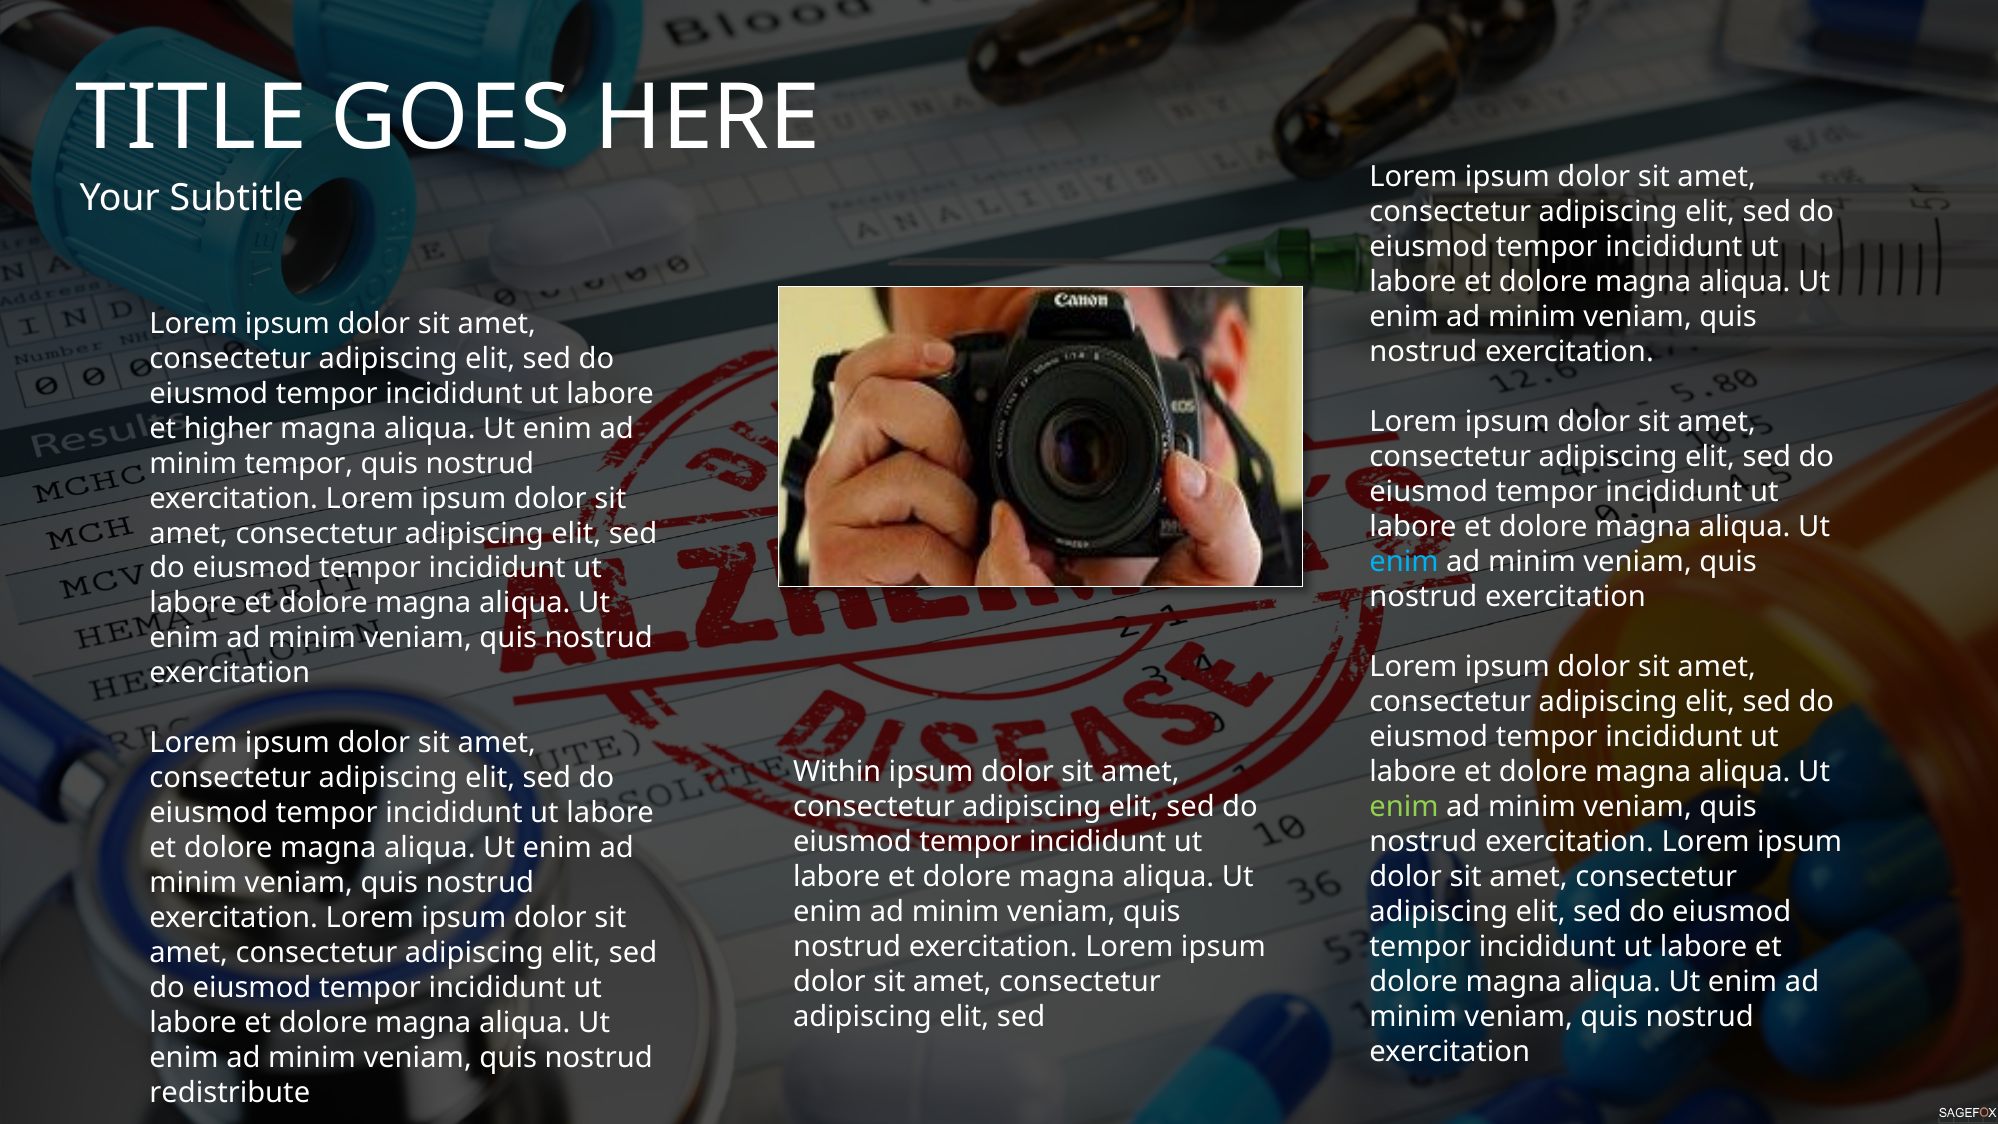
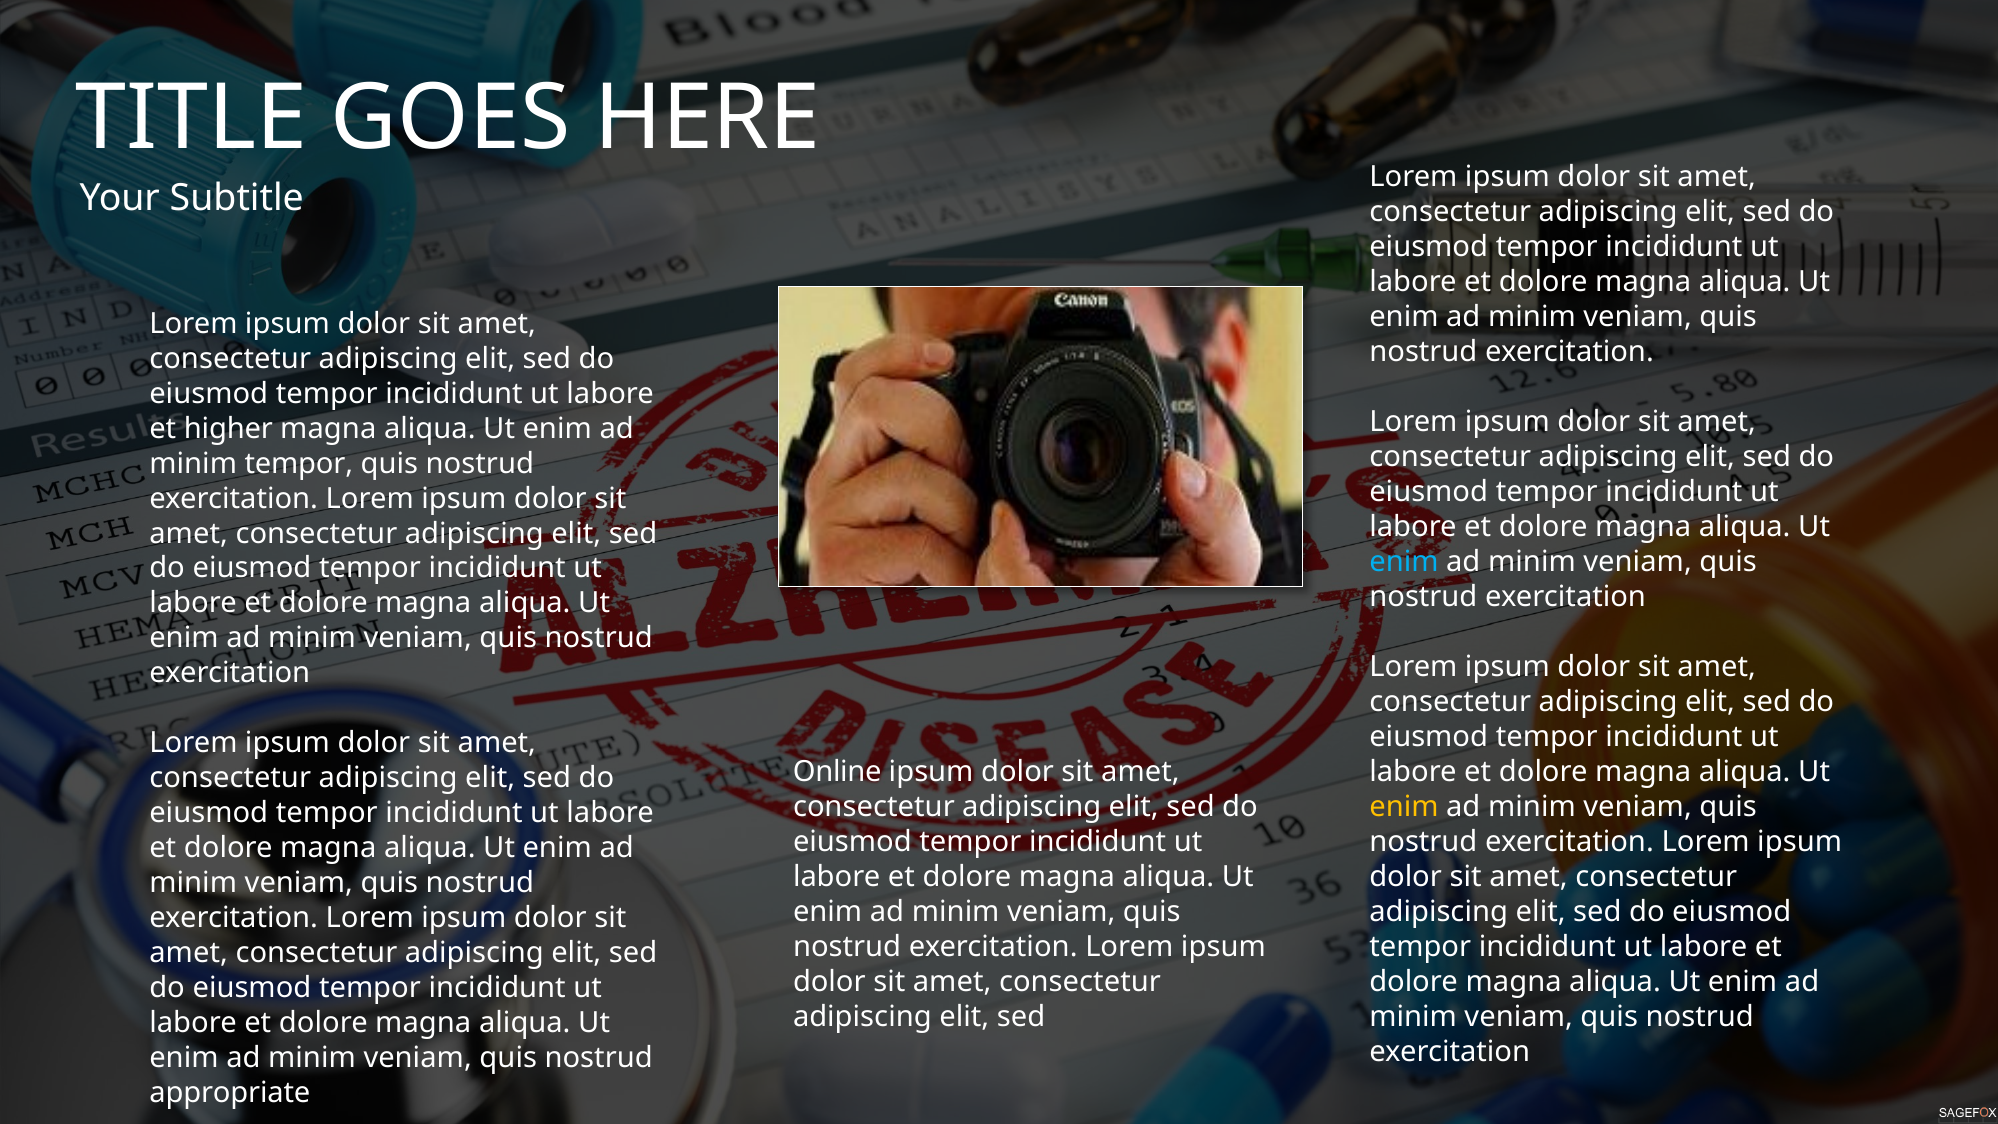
Within: Within -> Online (837, 771)
enim colour: light green -> yellow (1404, 807)
redistribute: redistribute -> appropriate (230, 1093)
